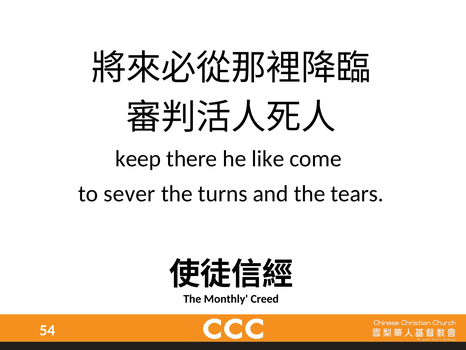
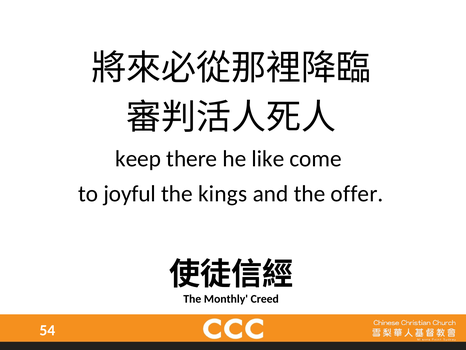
sever: sever -> joyful (130, 194)
turns: turns -> kings (223, 194)
tears: tears -> offer (357, 194)
